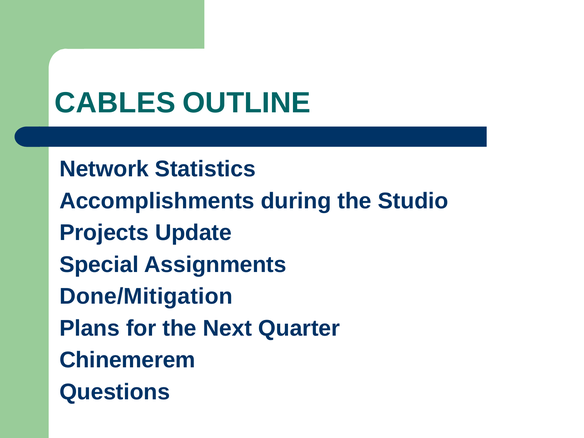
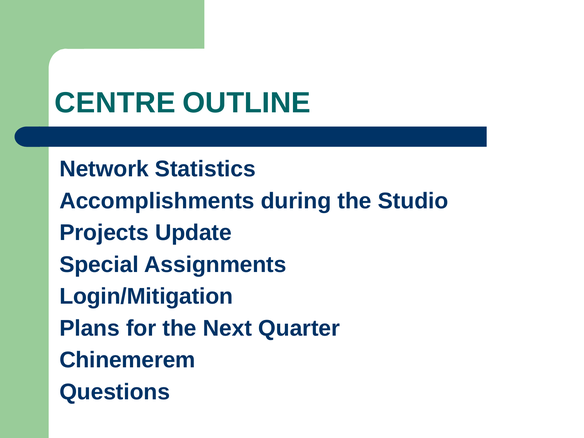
CABLES: CABLES -> CENTRE (115, 103)
Done/Mitigation: Done/Mitigation -> Login/Mitigation (146, 296)
